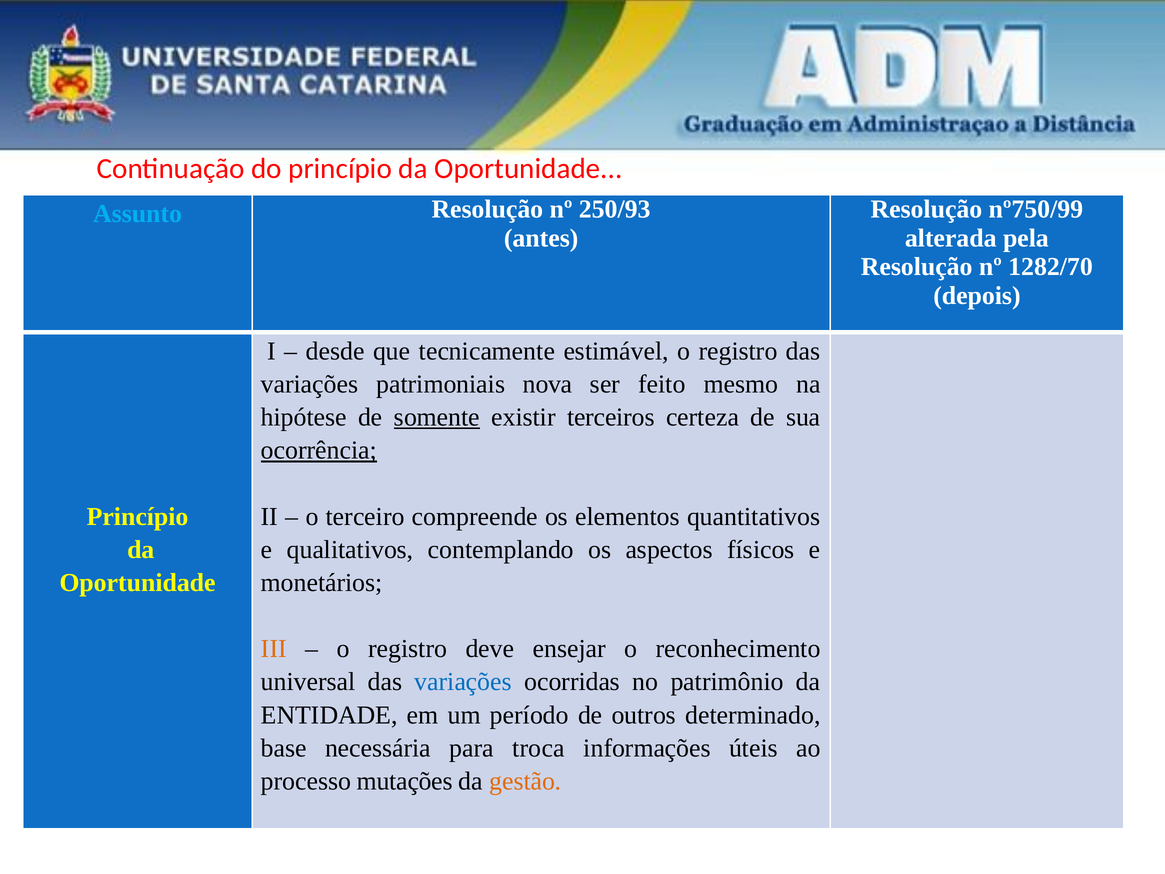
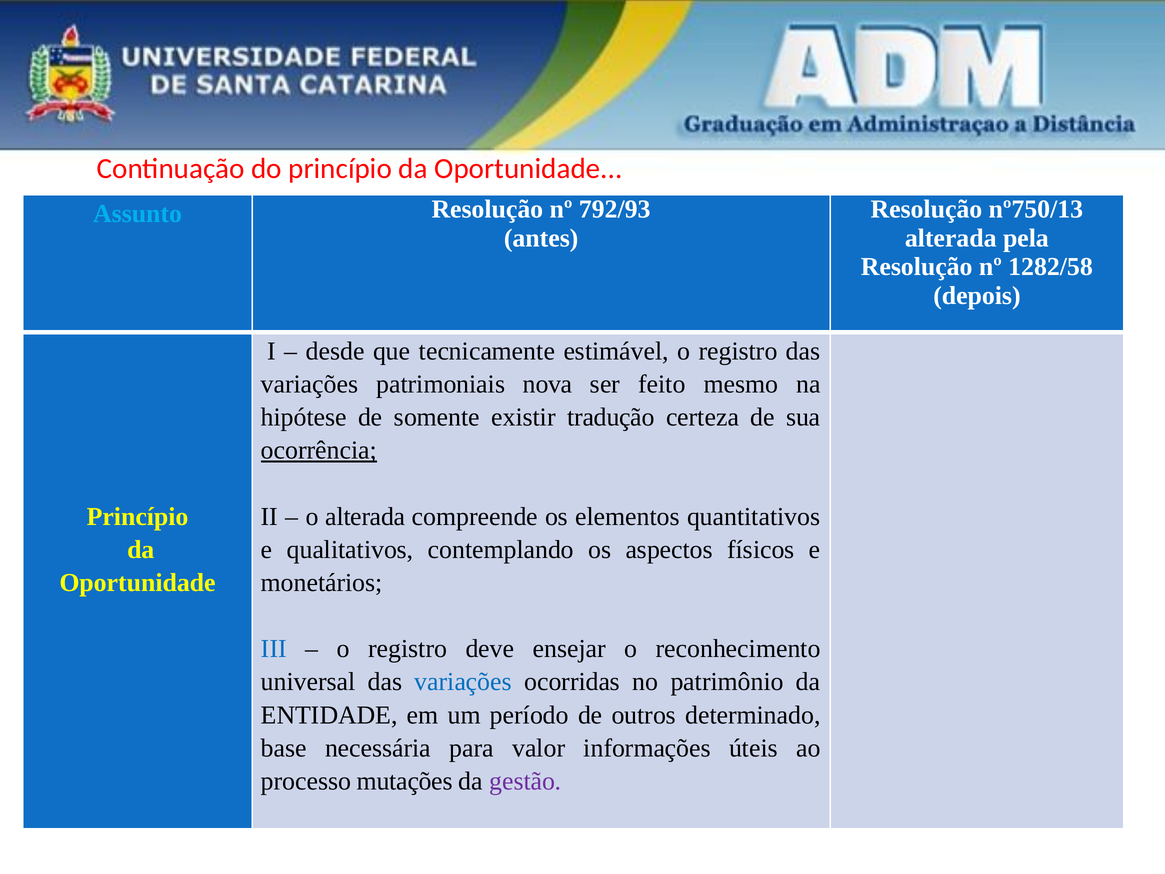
nº750/99: nº750/99 -> nº750/13 (1036, 209)
250/93: 250/93 -> 792/93 (615, 209)
1282/70: 1282/70 -> 1282/58 (1050, 267)
somente underline: present -> none (437, 417)
terceiros: terceiros -> tradução (611, 417)
o terceiro: terceiro -> alterada (365, 516)
III colour: orange -> blue (274, 649)
troca: troca -> valor (539, 748)
gestão colour: orange -> purple (525, 781)
